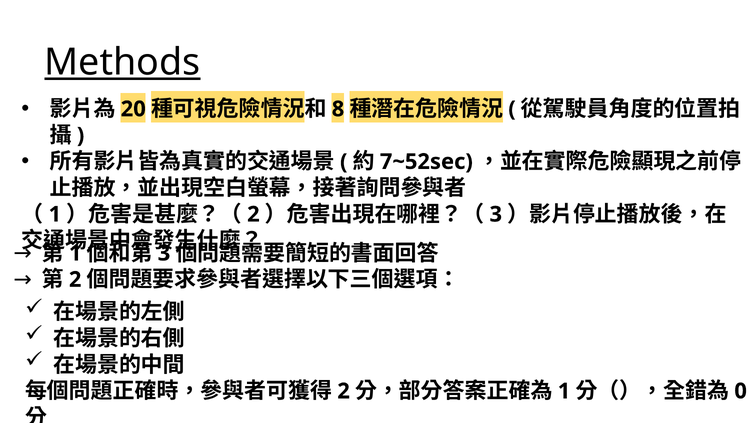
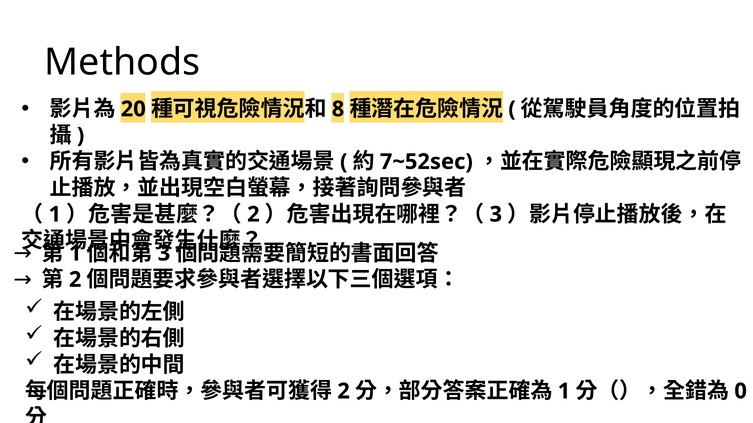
Methods underline: present -> none (122, 63)
